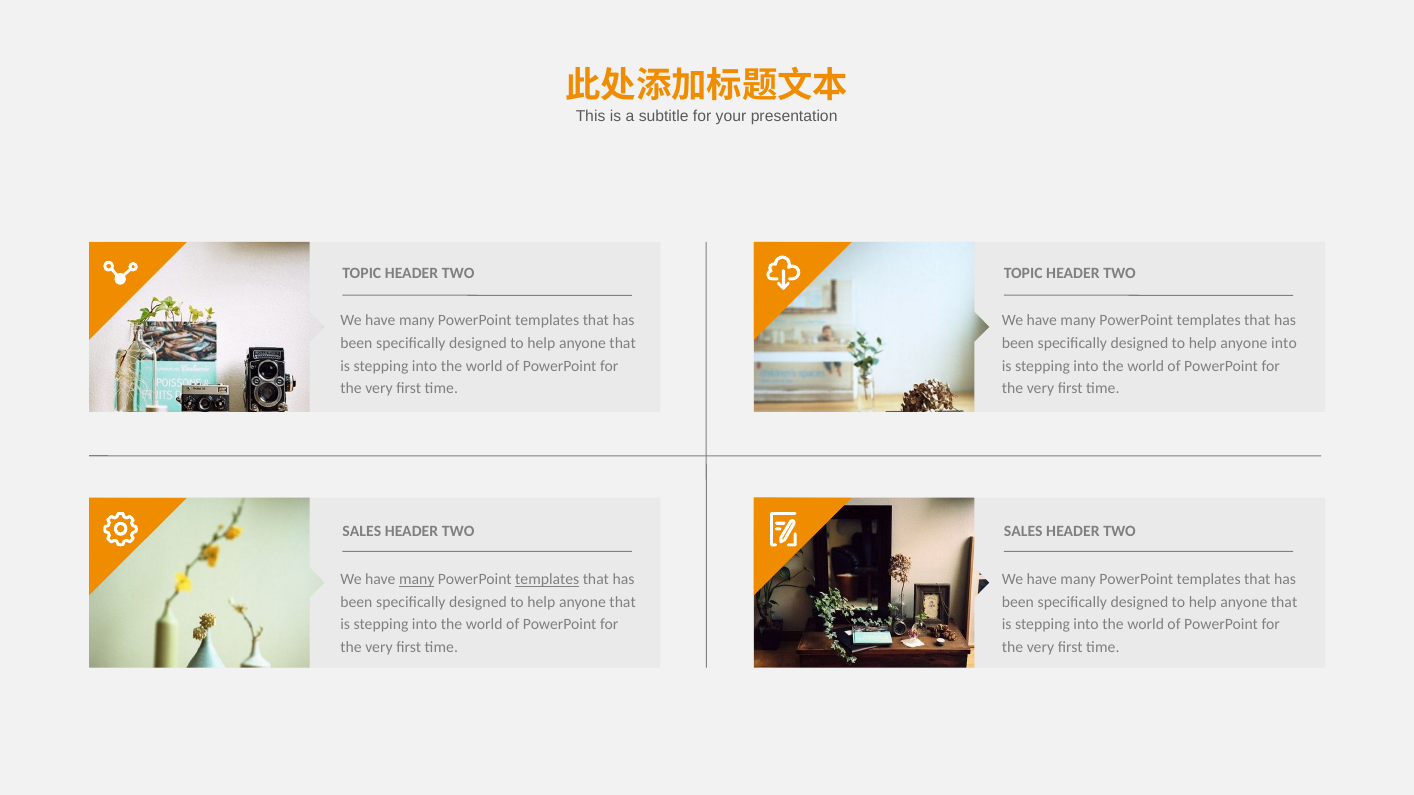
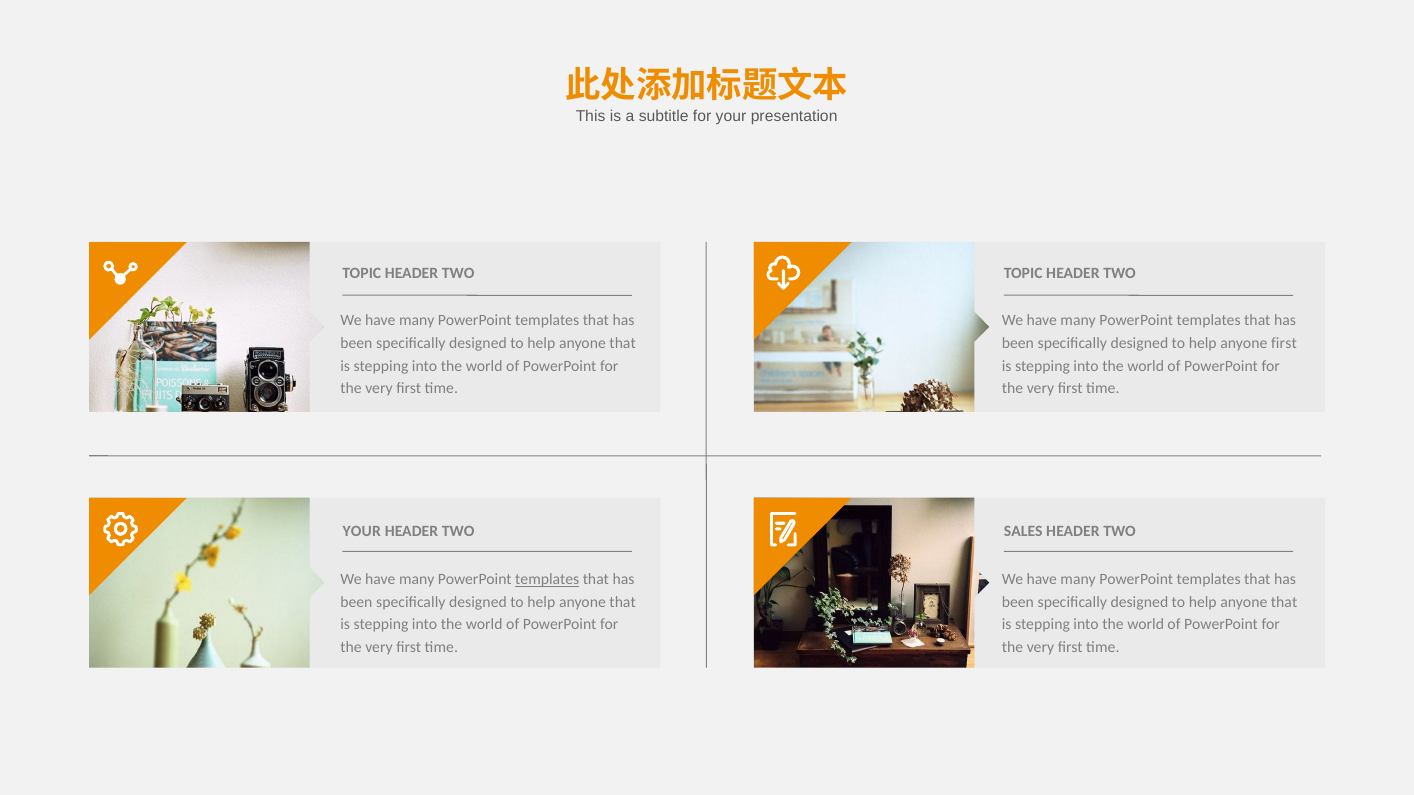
anyone into: into -> first (1284, 343)
SALES: SALES -> YOUR (362, 532)
many underline: present -> none (417, 580)
